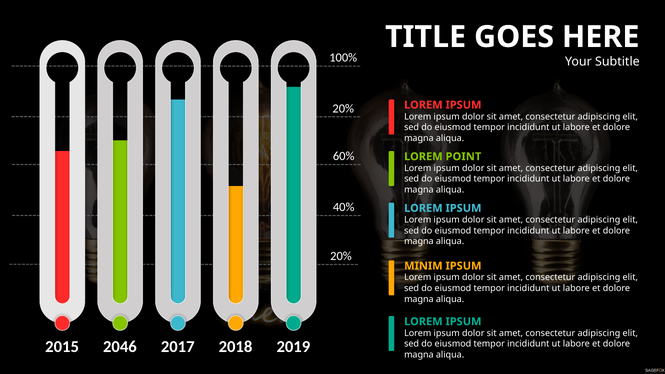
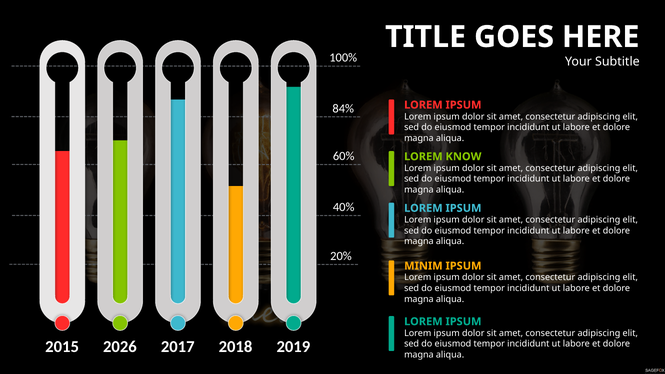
20%: 20% -> 84% (343, 108)
POINT: POINT -> KNOW (463, 157)
2046: 2046 -> 2026 (120, 347)
